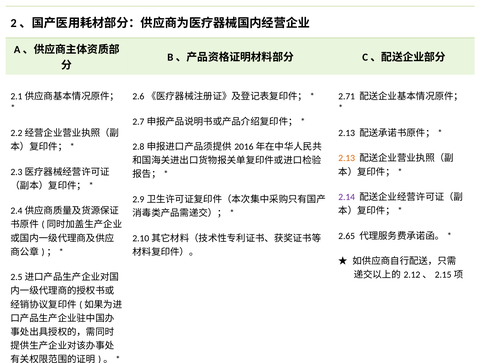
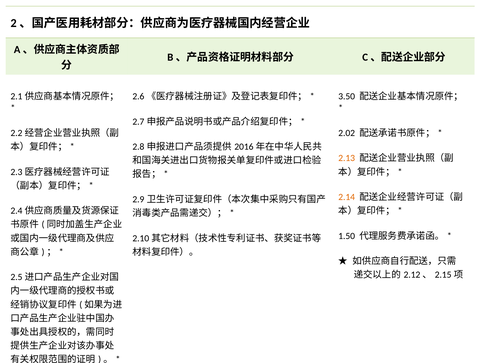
2.71: 2.71 -> 3.50 (347, 96)
2.13: 2.13 -> 2.02 (347, 133)
2.14 colour: purple -> orange (347, 197)
2.65: 2.65 -> 1.50 (347, 236)
